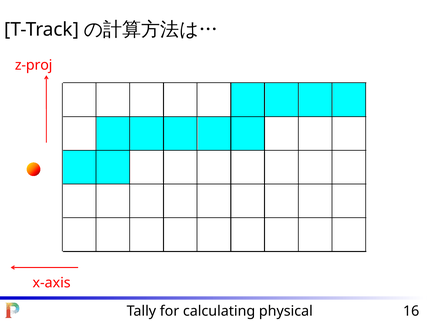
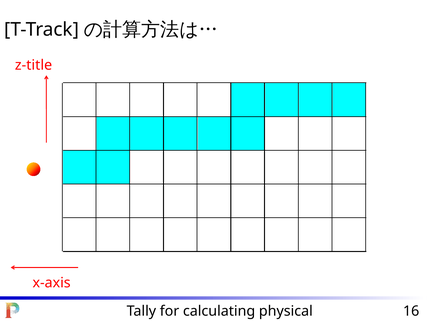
z-proj: z-proj -> z-title (34, 65)
